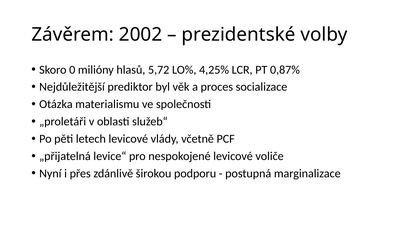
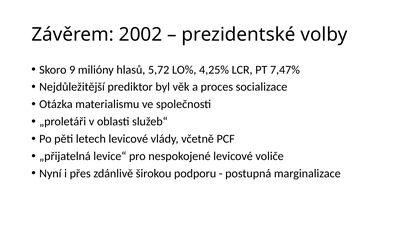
0: 0 -> 9 (72, 70)
0,87%: 0,87% -> 7,47% (285, 70)
